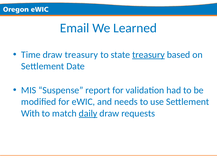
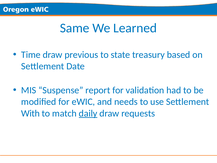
Email: Email -> Same (75, 28)
draw treasury: treasury -> previous (81, 55)
treasury underline: present -> none (148, 55)
